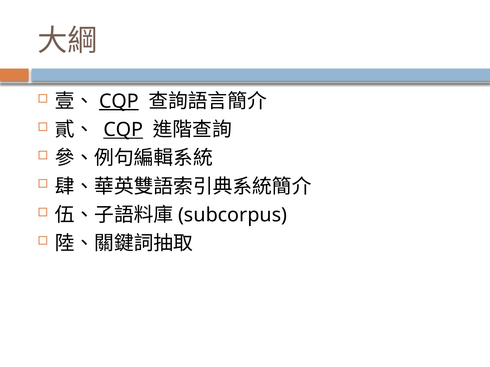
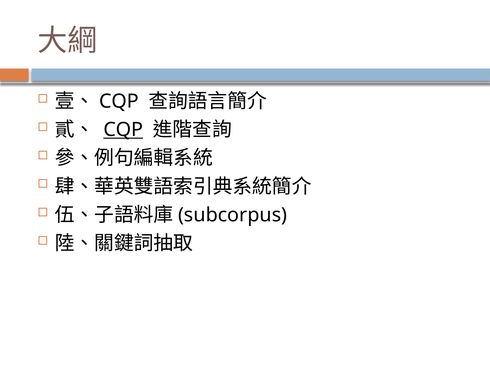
CQP underline: present -> none (119, 101)
